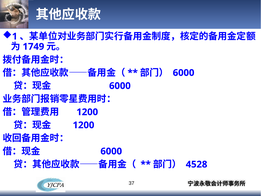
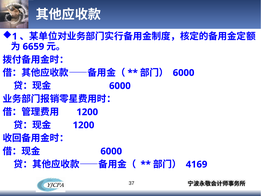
1749: 1749 -> 6659 (33, 47)
4528: 4528 -> 4169 (197, 164)
